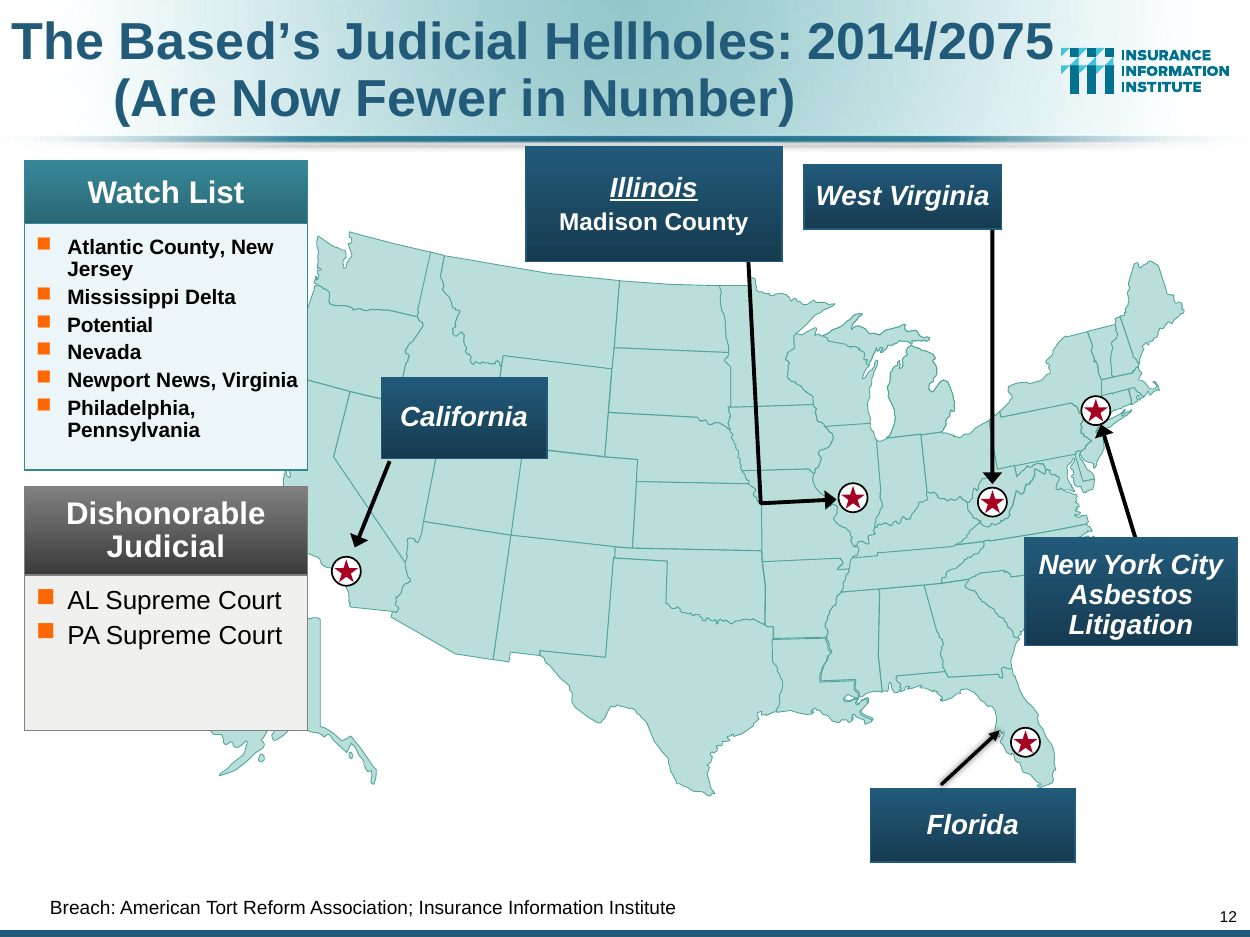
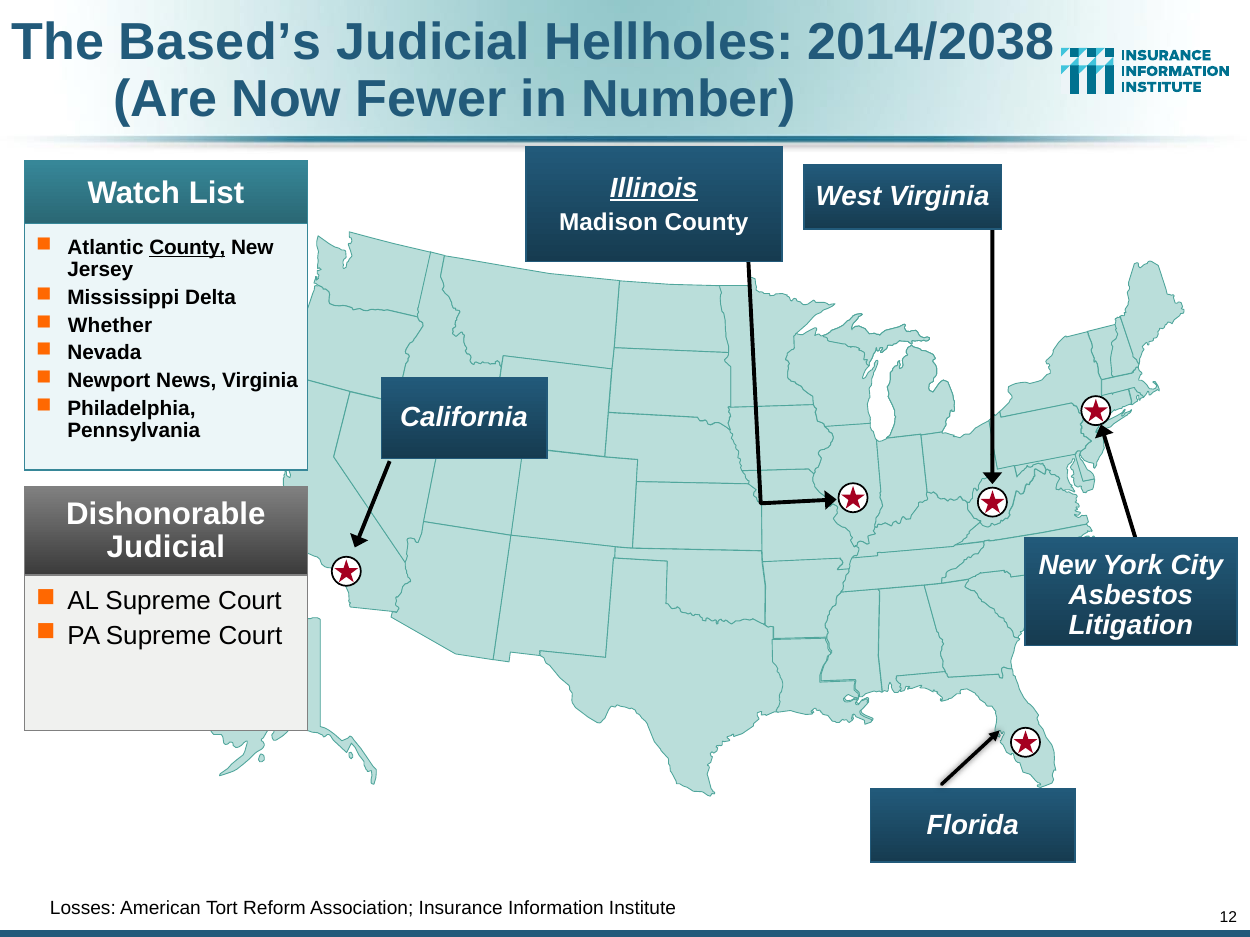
2014/2075: 2014/2075 -> 2014/2038 (931, 43)
County underline: none -> present (187, 248)
Potential: Potential -> Whether (110, 325)
Breach: Breach -> Losses (83, 909)
